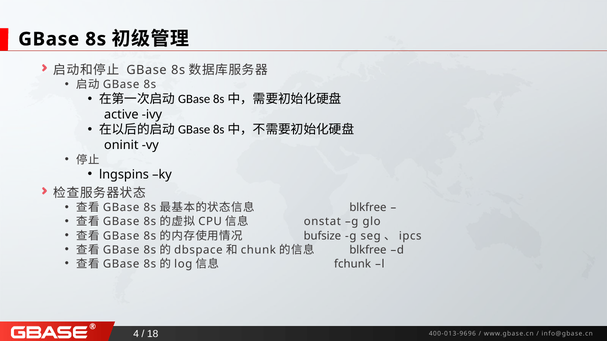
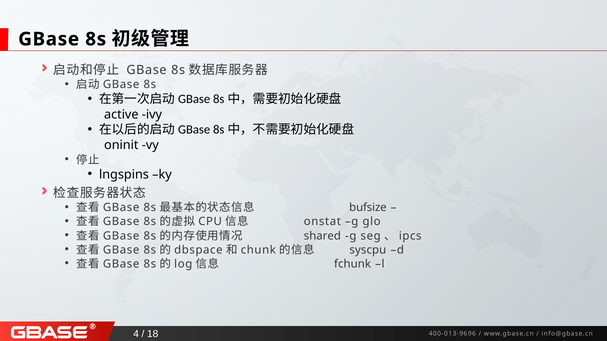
blkfree: blkfree -> bufsize (368, 208)
bufsize: bufsize -> shared (322, 236)
blkfree: blkfree -> syscpu (368, 250)
